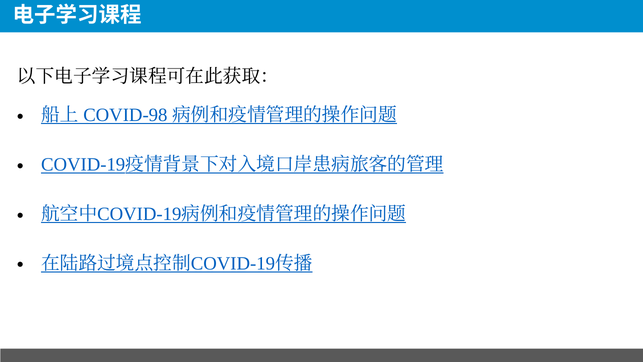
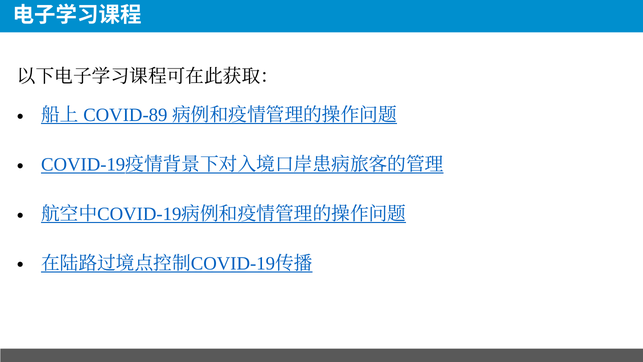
COVID-98: COVID-98 -> COVID-89 (125, 115)
